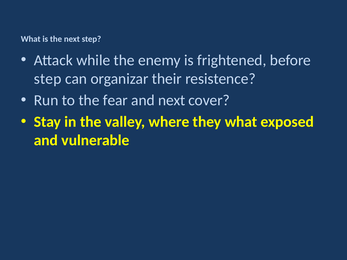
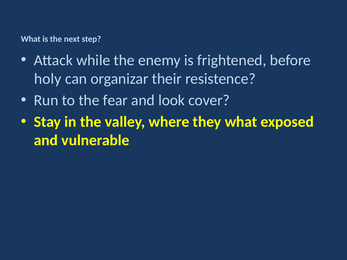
step: step -> holy (48, 79)
and next: next -> look (172, 100)
